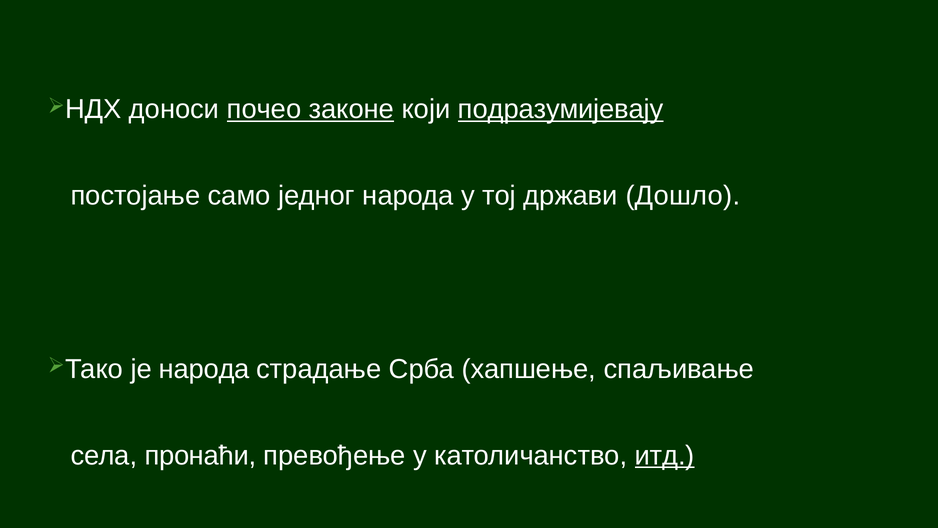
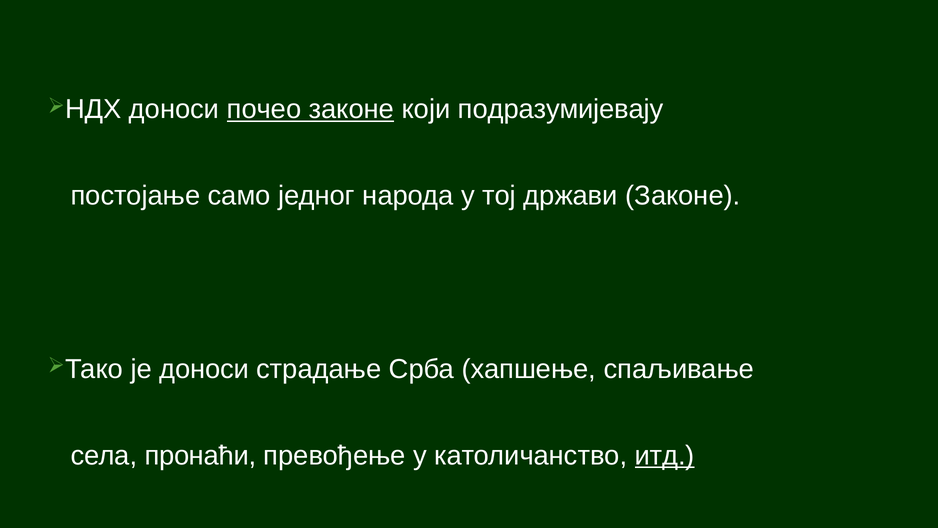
подразумијевају underline: present -> none (561, 109)
држави Дошло: Дошло -> Законе (683, 196)
је народа: народа -> доноси (204, 369)
